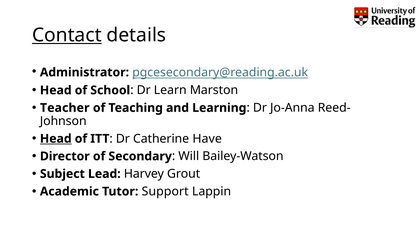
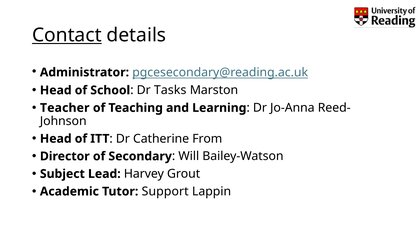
Learn: Learn -> Tasks (170, 90)
Head underline: present -> none (56, 139)
Have: Have -> From (207, 139)
